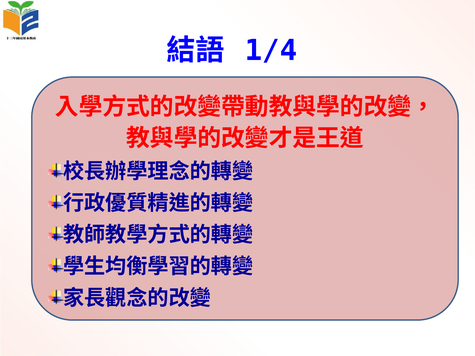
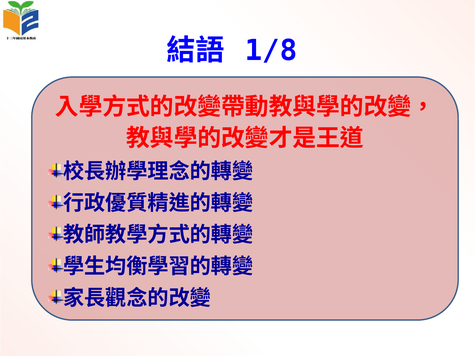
1/4: 1/4 -> 1/8 (271, 51)
